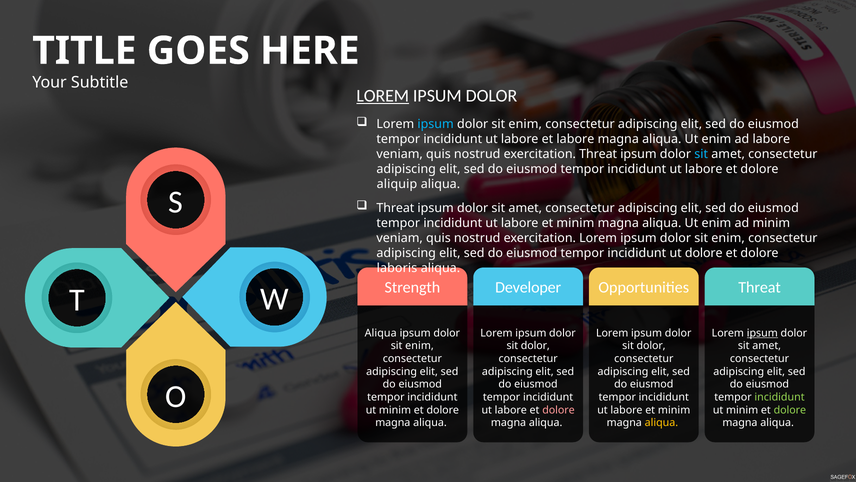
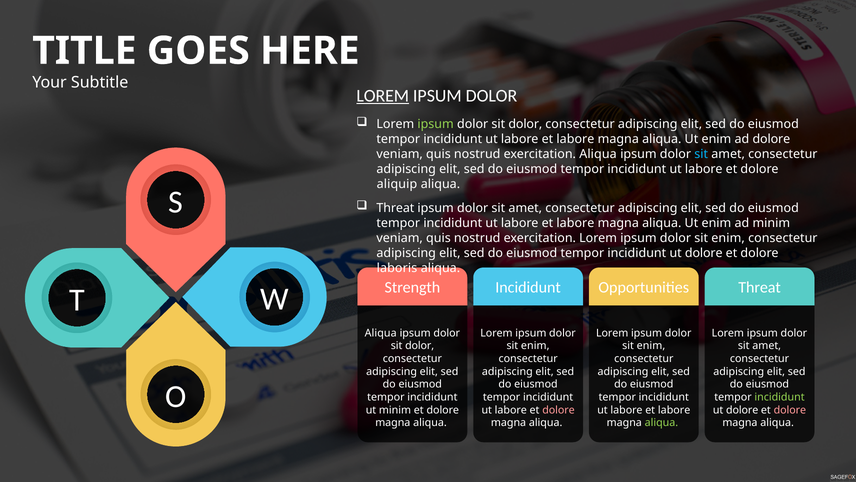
ipsum colour: light blue -> light green (436, 124)
enim: enim -> dolor (525, 124)
ad labore: labore -> dolore (771, 139)
exercitation Threat: Threat -> Aliqua (598, 154)
minim: minim -> labore (575, 223)
Developer: Developer -> Incididunt (528, 287)
ipsum underline: present -> none (762, 333)
enim: enim -> dolor (420, 345)
dolor: dolor -> enim (535, 345)
dolor: dolor -> enim (651, 345)
minim: minim -> labore (674, 410)
minim: minim -> dolore (742, 410)
dolore colour: light green -> pink (790, 410)
aliqua colour: yellow -> light green (661, 423)
